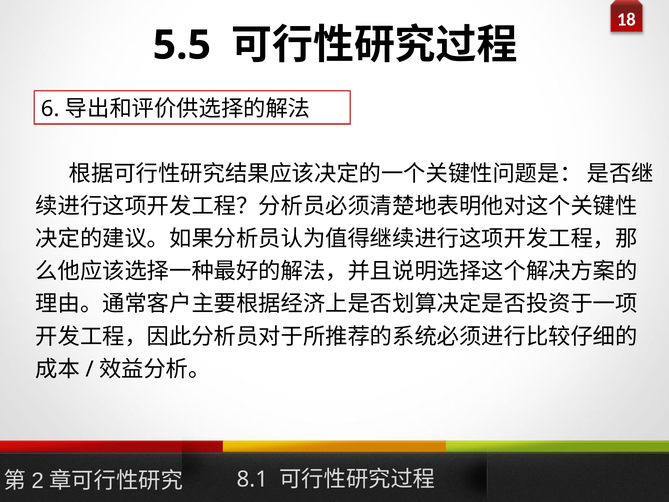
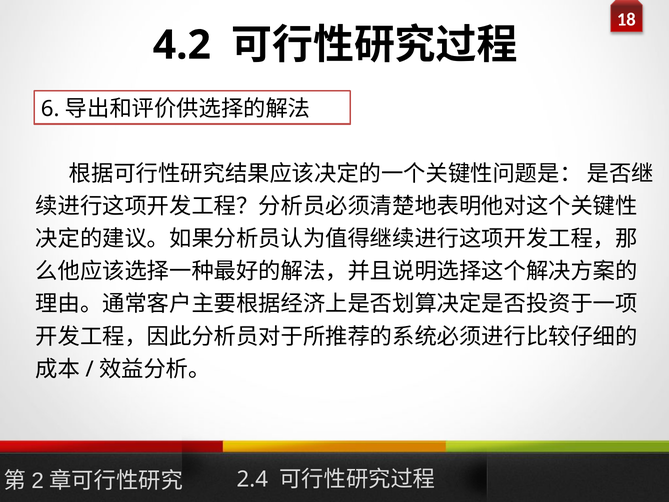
5.5: 5.5 -> 4.2 (182, 45)
8.1: 8.1 -> 2.4 (252, 479)
